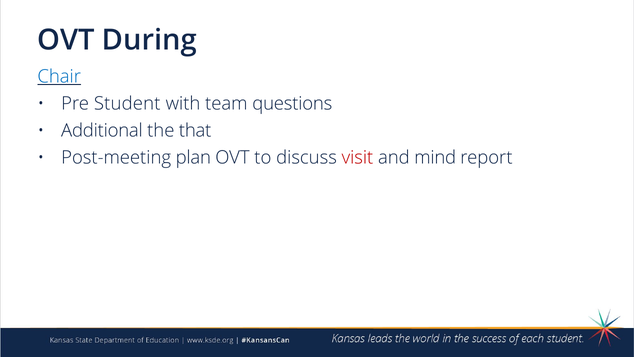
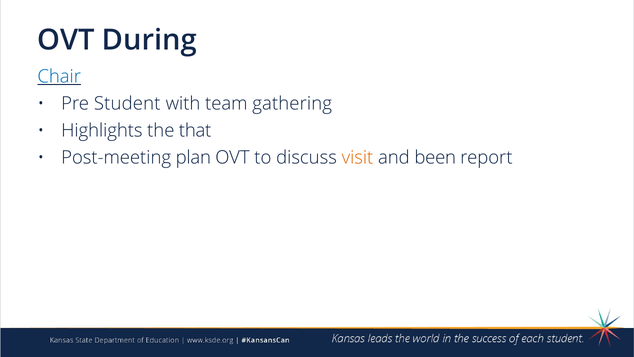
questions: questions -> gathering (292, 103)
Additional: Additional -> Highlights (102, 130)
visit colour: red -> orange (357, 157)
mind: mind -> been (435, 157)
